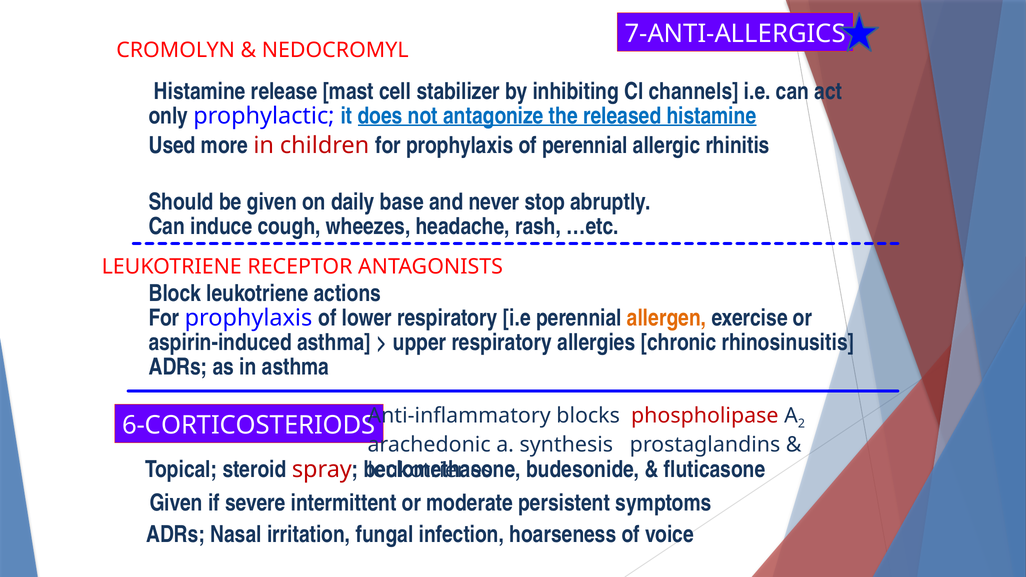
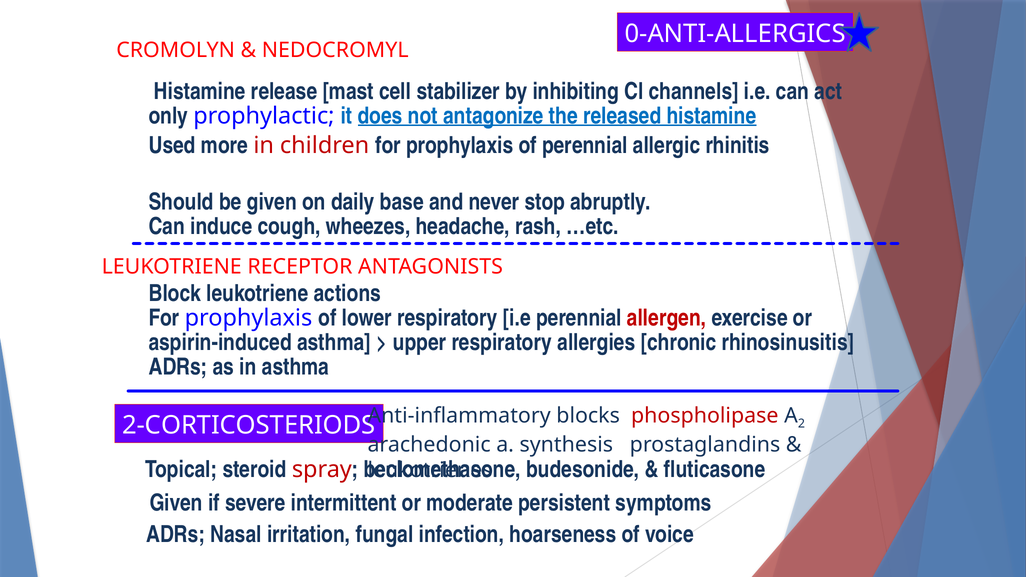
7-ANTI-ALLERGICS: 7-ANTI-ALLERGICS -> 0-ANTI-ALLERGICS (735, 34)
allergen colour: orange -> red (667, 318)
6-CORTICOSTERIODS: 6-CORTICOSTERIODS -> 2-CORTICOSTERIODS (249, 425)
